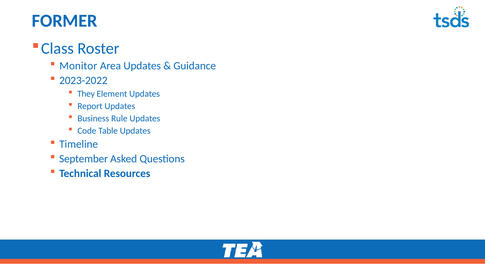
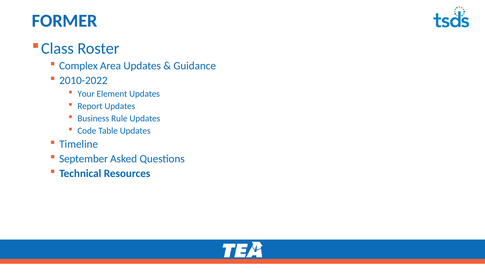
Monitor: Monitor -> Complex (78, 66)
2023-2022: 2023-2022 -> 2010-2022 (83, 80)
They: They -> Your (86, 94)
